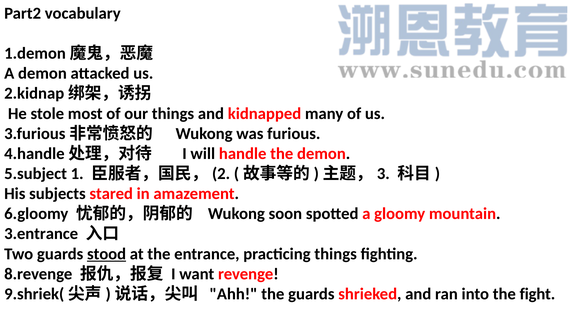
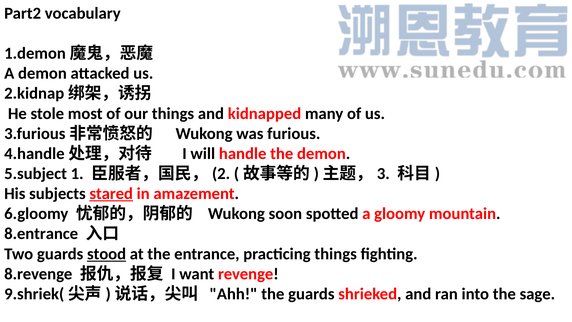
stared underline: none -> present (111, 194)
3.entrance: 3.entrance -> 8.entrance (41, 234)
fight: fight -> sage (537, 294)
